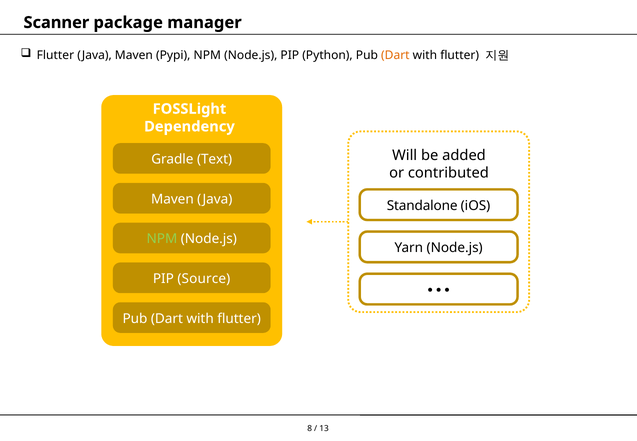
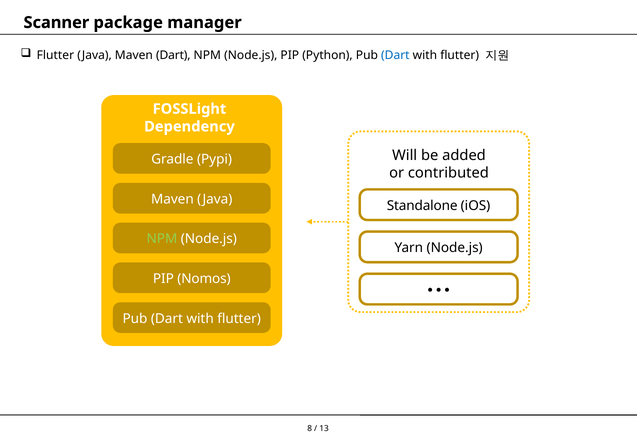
Maven Pypi: Pypi -> Dart (173, 55)
Dart colour: orange -> blue (395, 55)
Text: Text -> Pypi (215, 159)
Source: Source -> Nomos (204, 279)
